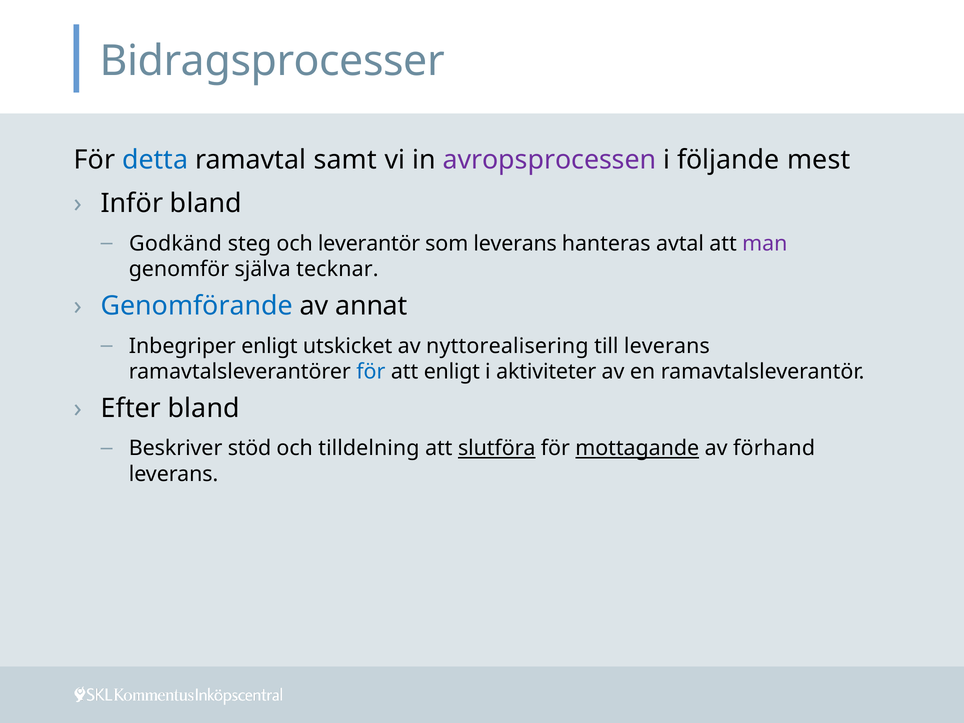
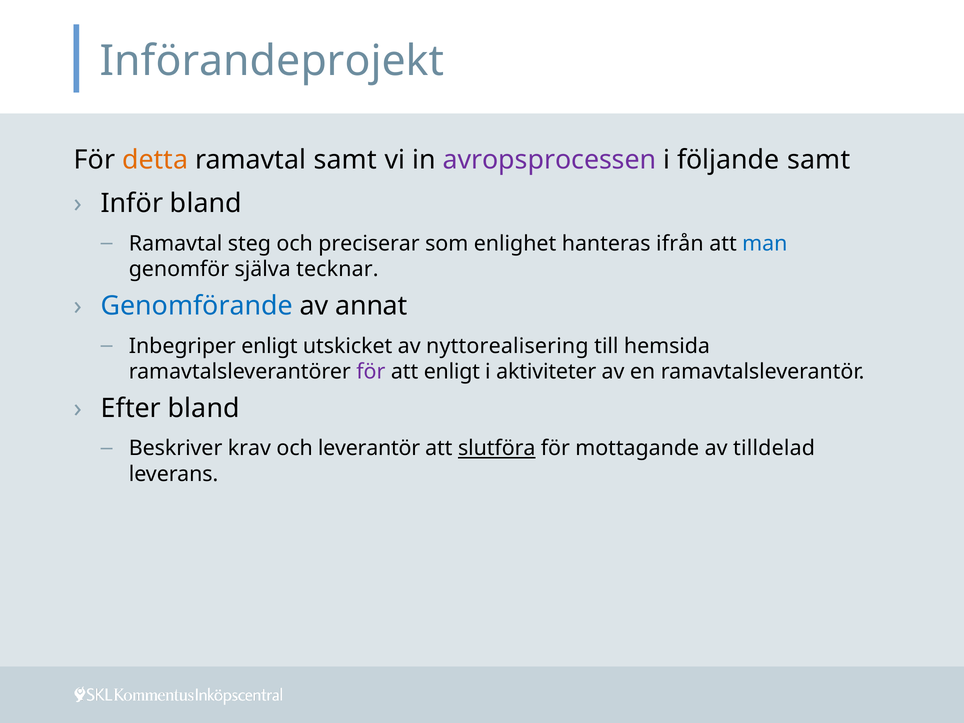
Bidragsprocesser: Bidragsprocesser -> Införandeprojekt (272, 61)
detta colour: blue -> orange (155, 160)
följande mest: mest -> samt (819, 160)
Godkänd: Godkänd -> Ramavtal (176, 244)
leverantör: leverantör -> preciserar (369, 244)
som leverans: leverans -> enlighet (515, 244)
avtal: avtal -> ifrån (680, 244)
man colour: purple -> blue (765, 244)
till leverans: leverans -> hemsida (667, 346)
för colour: blue -> purple (371, 372)
stöd: stöd -> krav (249, 448)
tilldelning: tilldelning -> leverantör (369, 448)
mottagande underline: present -> none (637, 448)
förhand: förhand -> tilldelad (774, 448)
